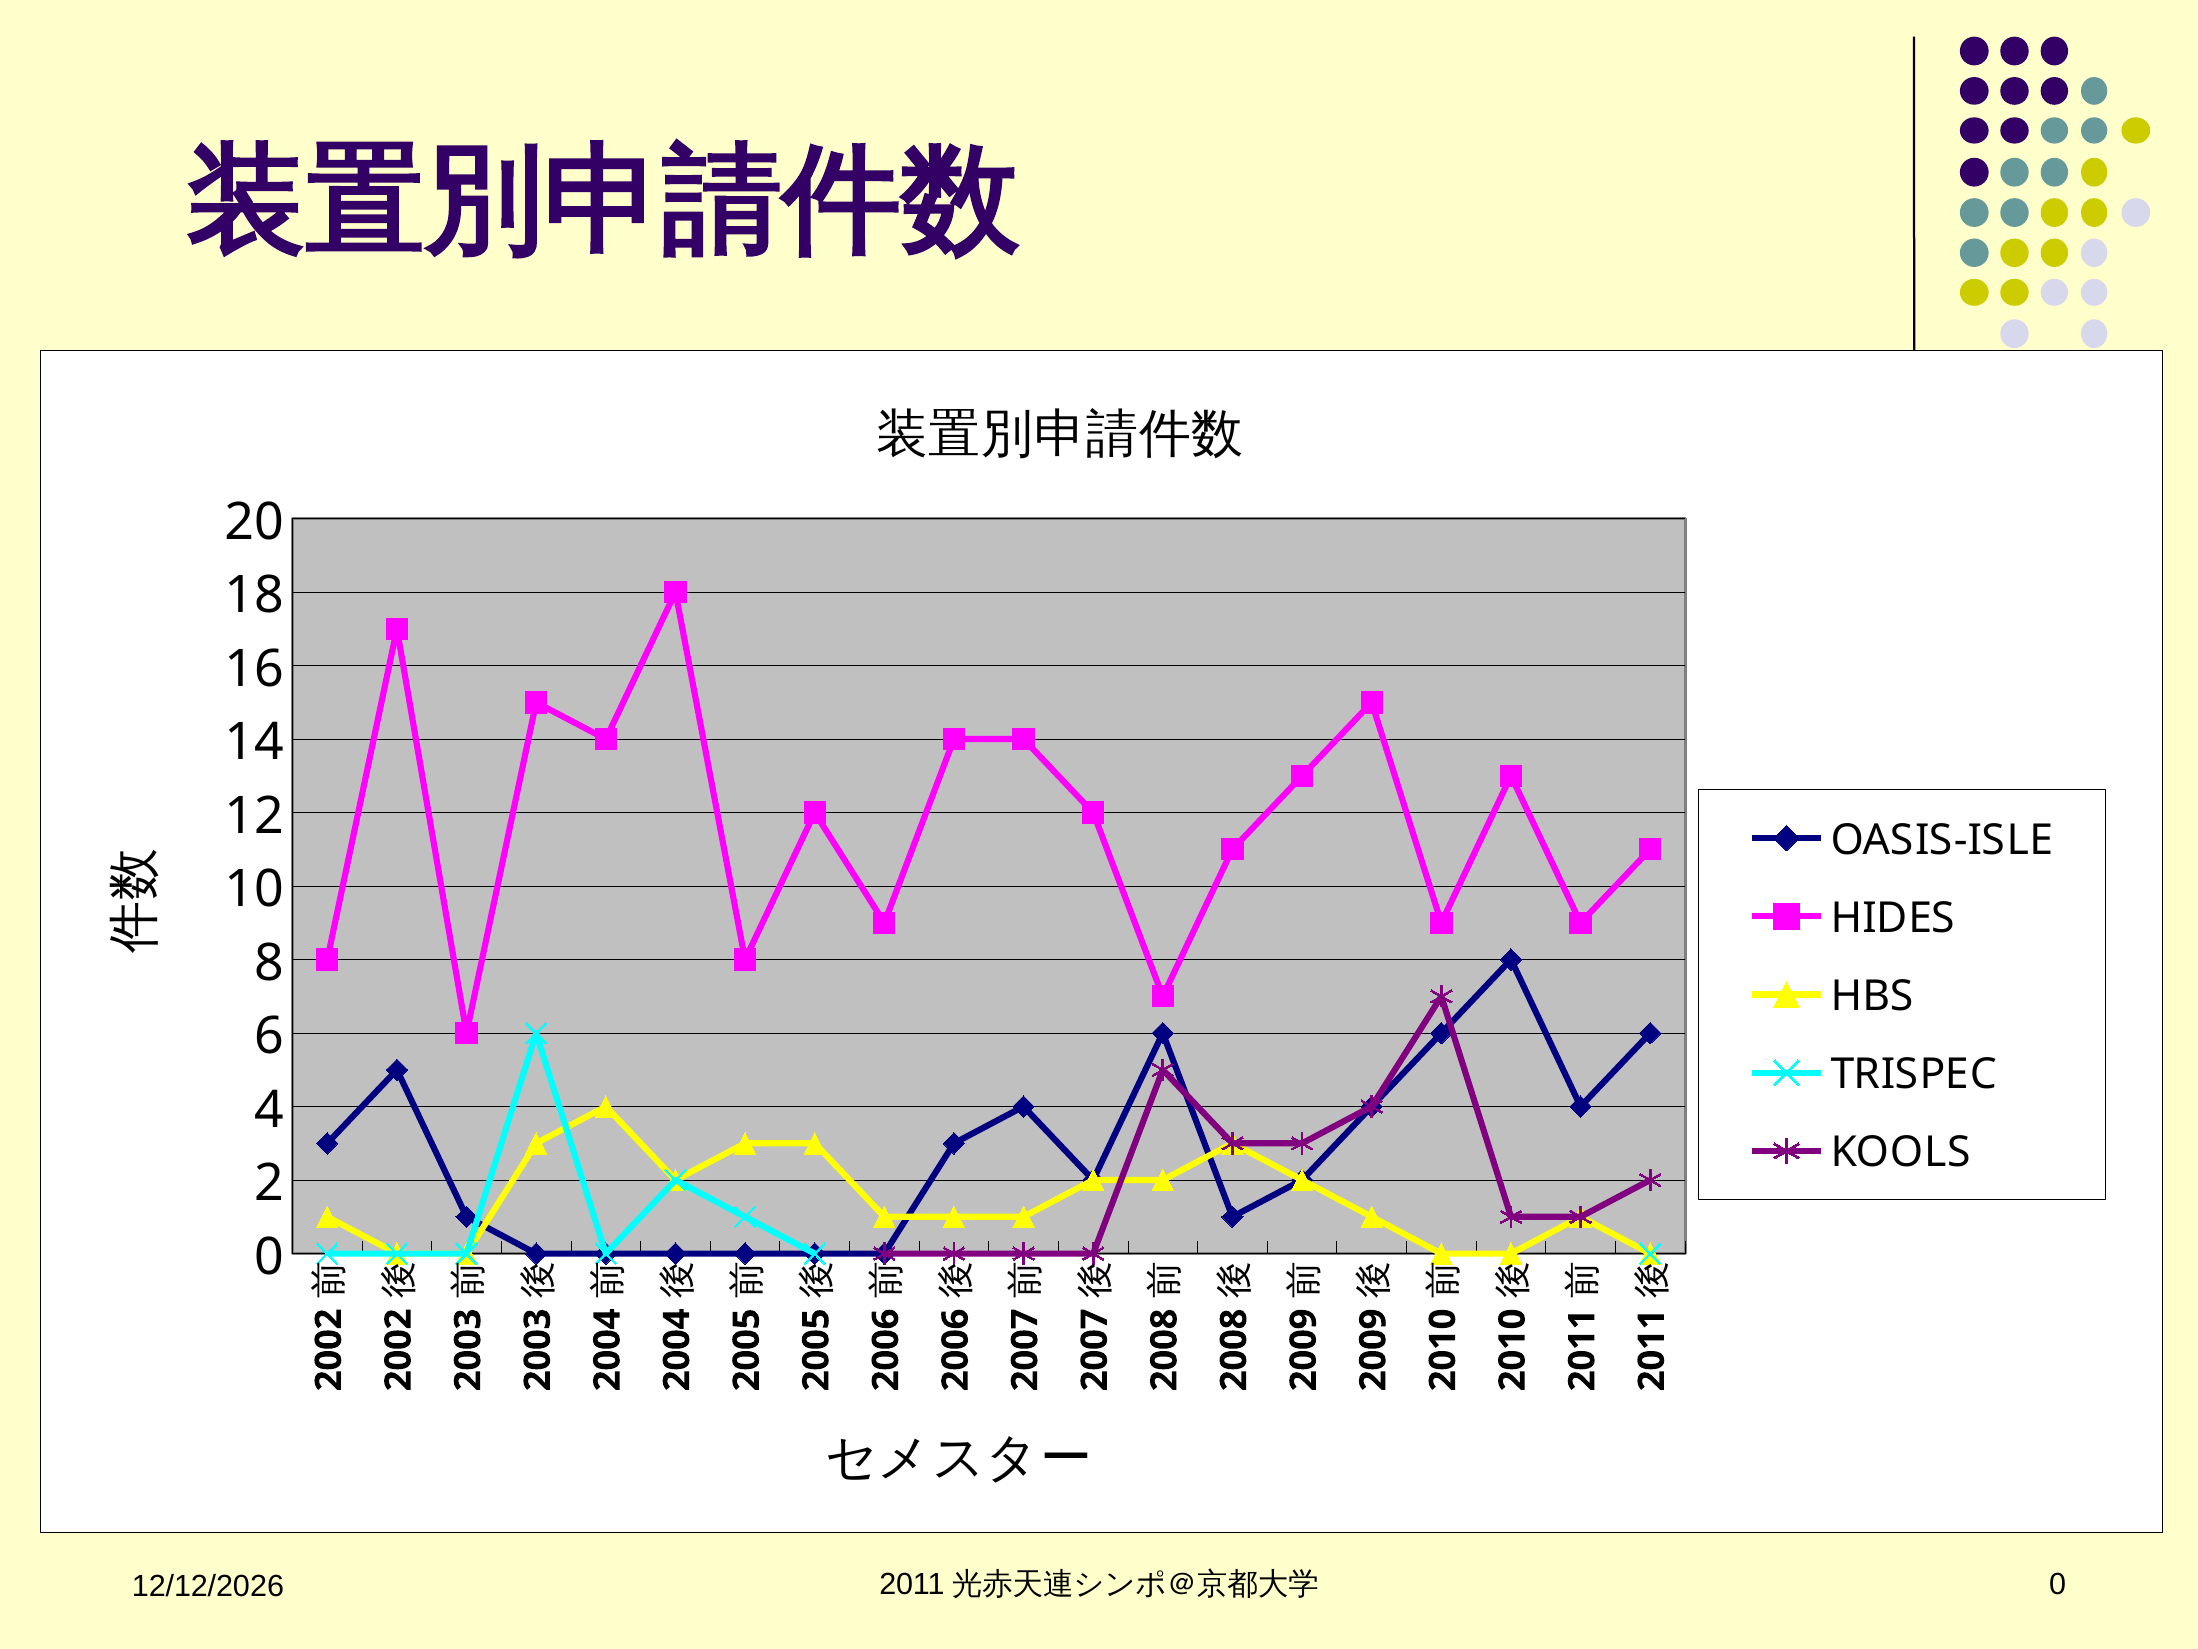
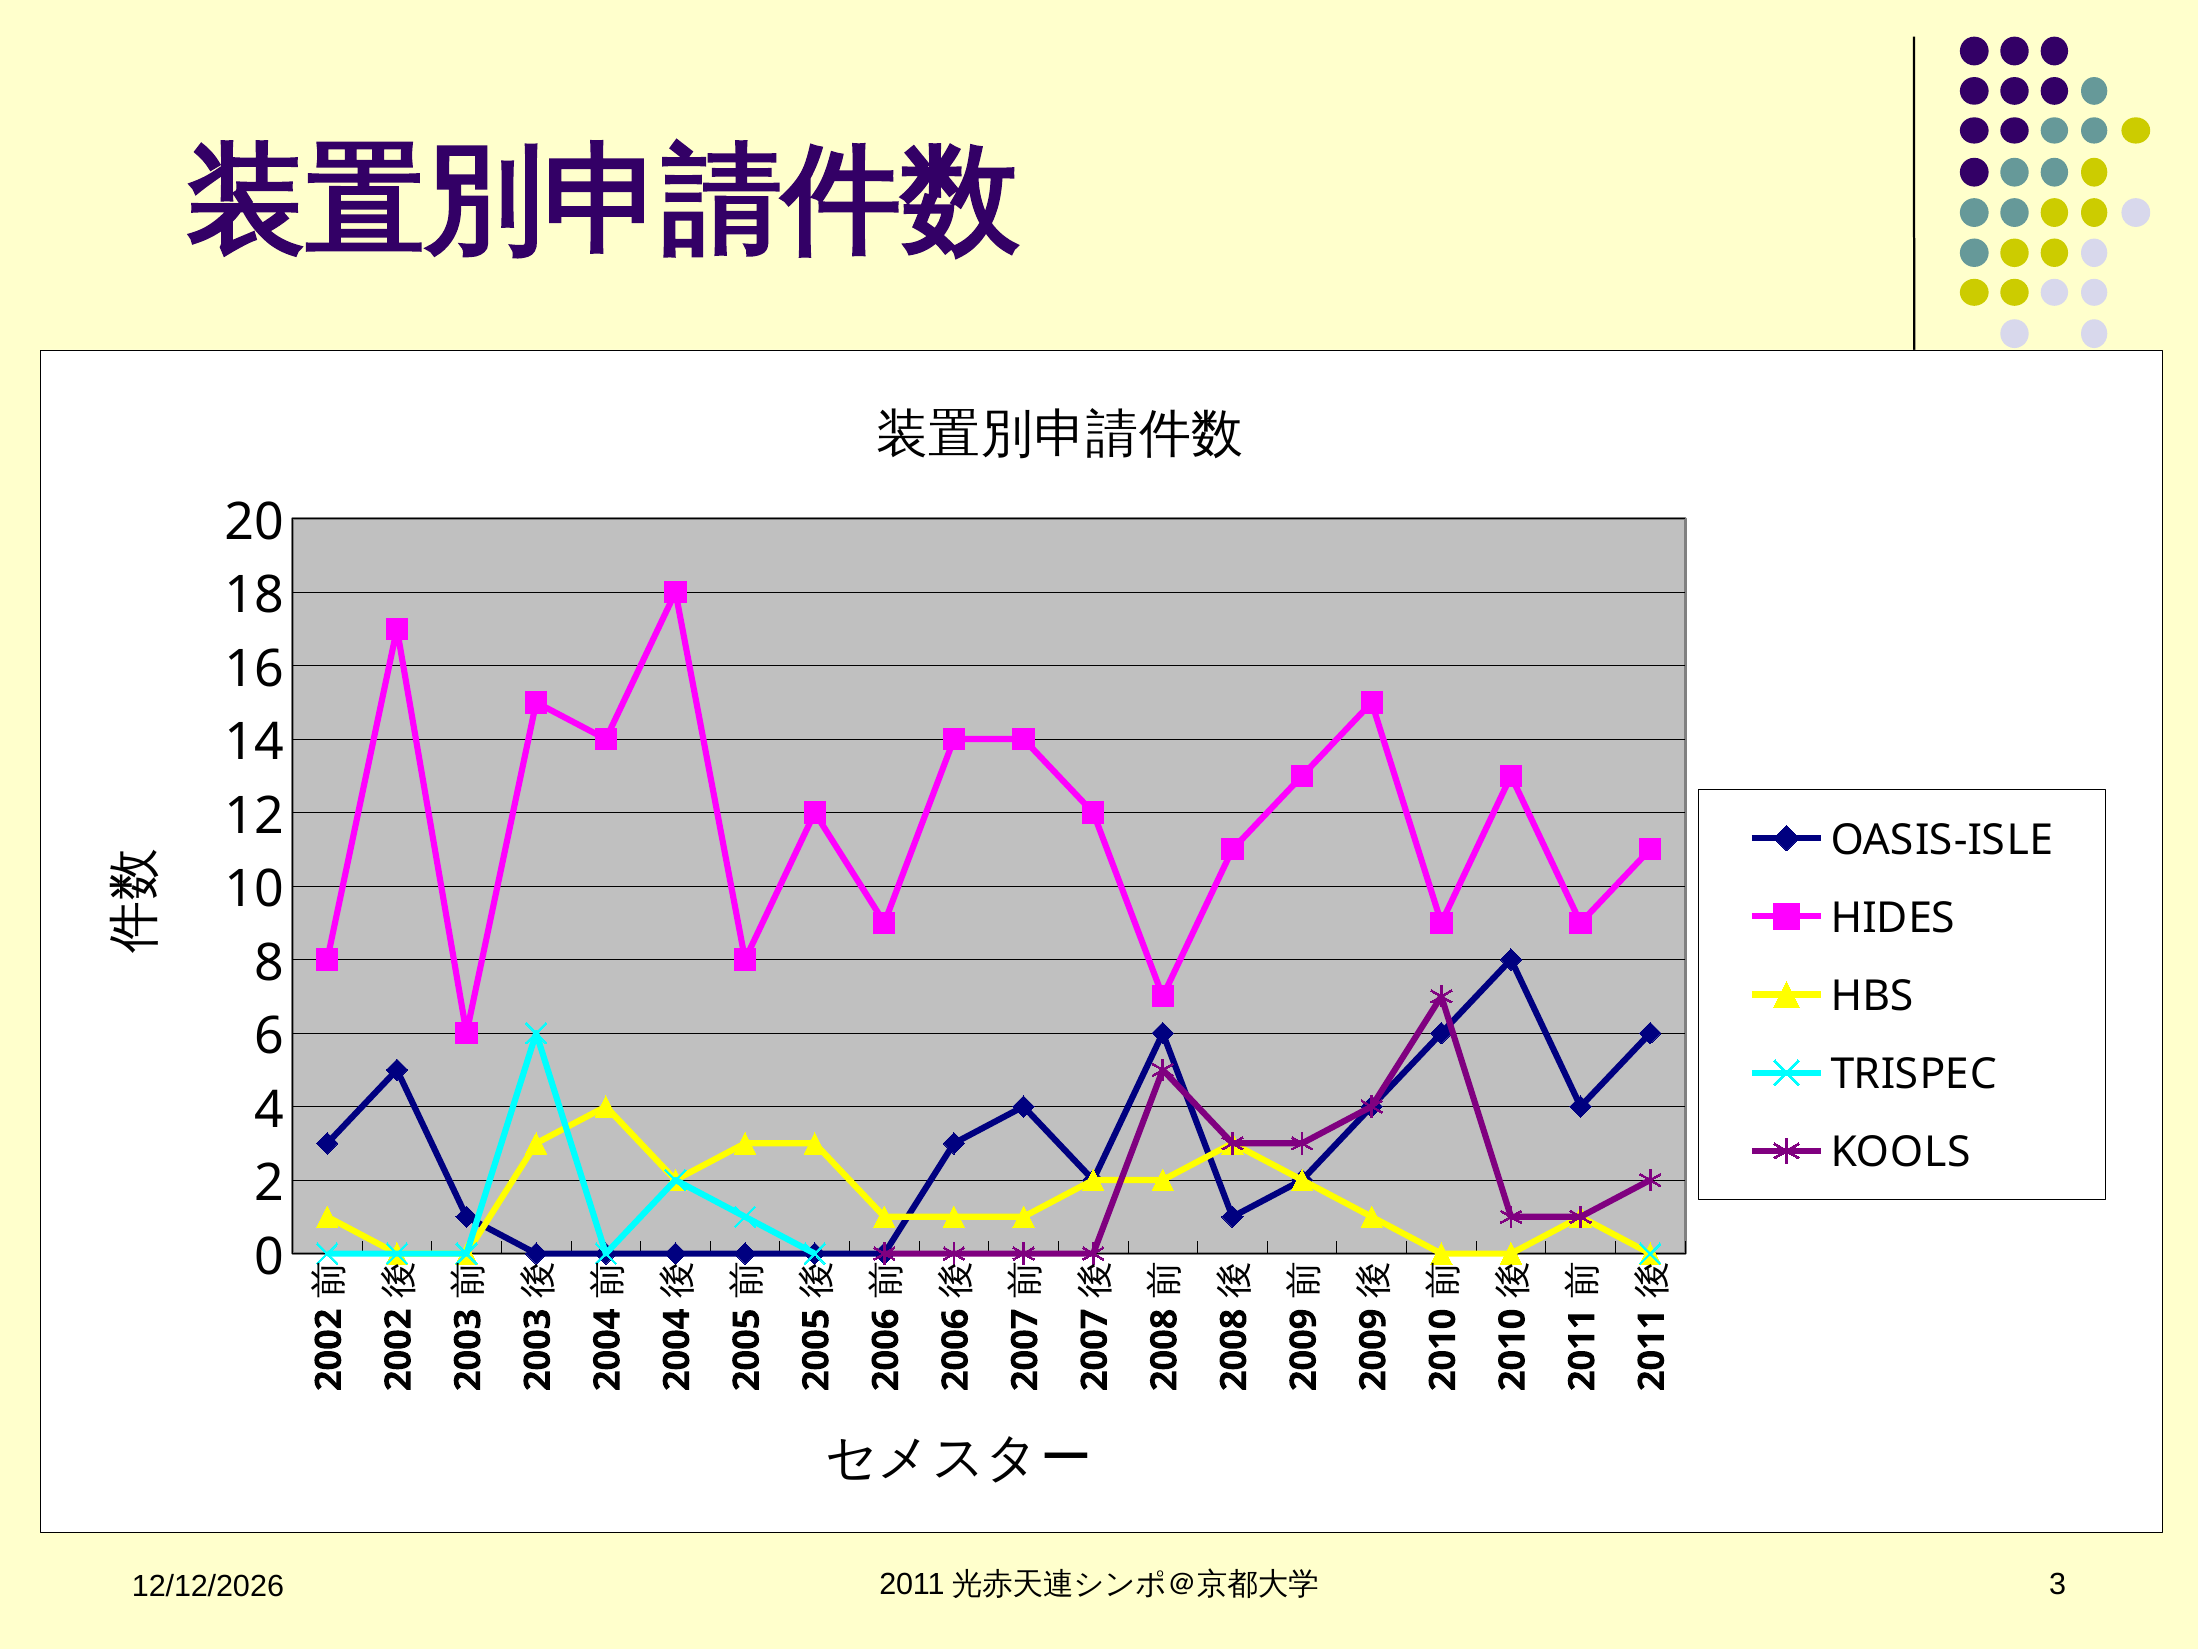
0: 0 -> 3 (2058, 1584)
